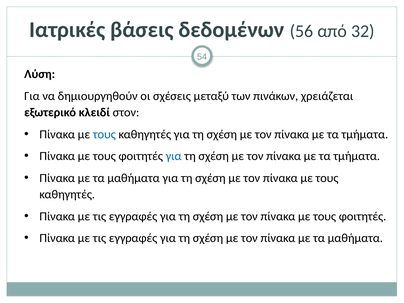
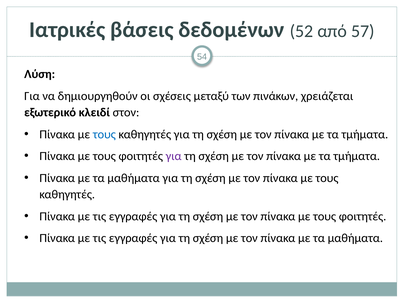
56: 56 -> 52 (302, 31)
32: 32 -> 57 (363, 31)
για colour: blue -> purple (174, 156)
